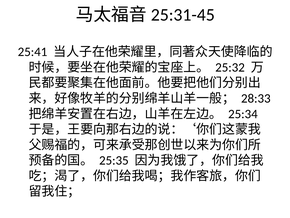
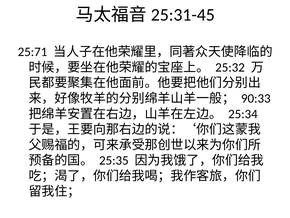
25:41: 25:41 -> 25:71 (33, 52)
28:33: 28:33 -> 90:33 (256, 98)
